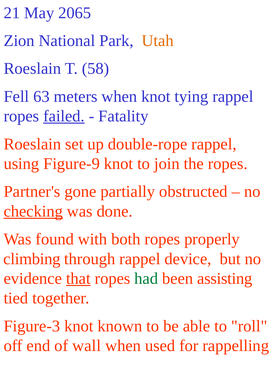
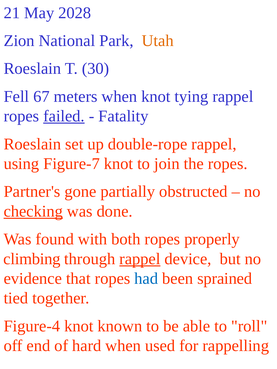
2065: 2065 -> 2028 (75, 13)
58: 58 -> 30 (96, 69)
63: 63 -> 67 (41, 97)
Figure-9: Figure-9 -> Figure-7 (72, 164)
rappel underline: none -> present (140, 259)
that underline: present -> none (78, 279)
had colour: green -> blue (146, 279)
assisting: assisting -> sprained (225, 279)
Figure-3: Figure-3 -> Figure-4 (32, 326)
wall: wall -> hard (87, 346)
